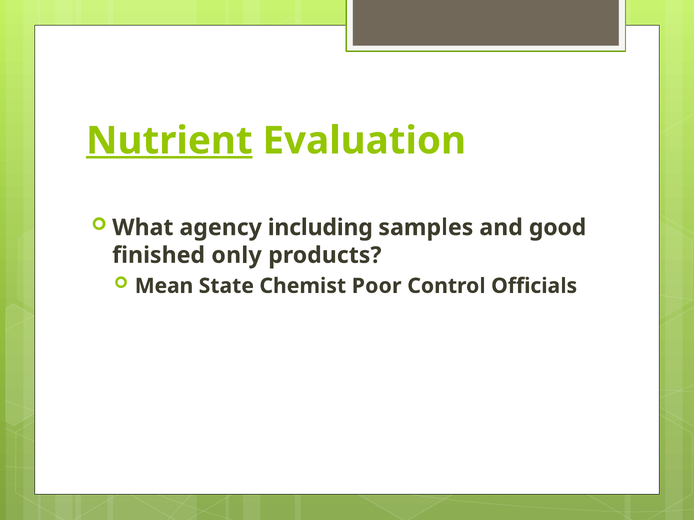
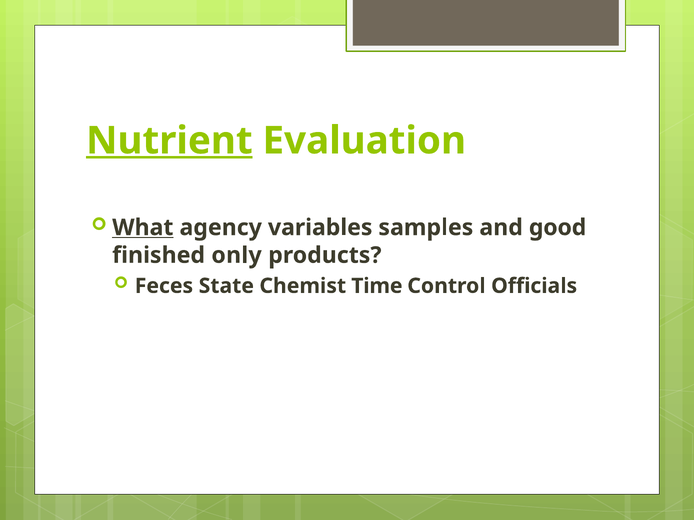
What underline: none -> present (143, 228)
including: including -> variables (320, 228)
Mean: Mean -> Feces (164, 286)
Poor: Poor -> Time (377, 286)
